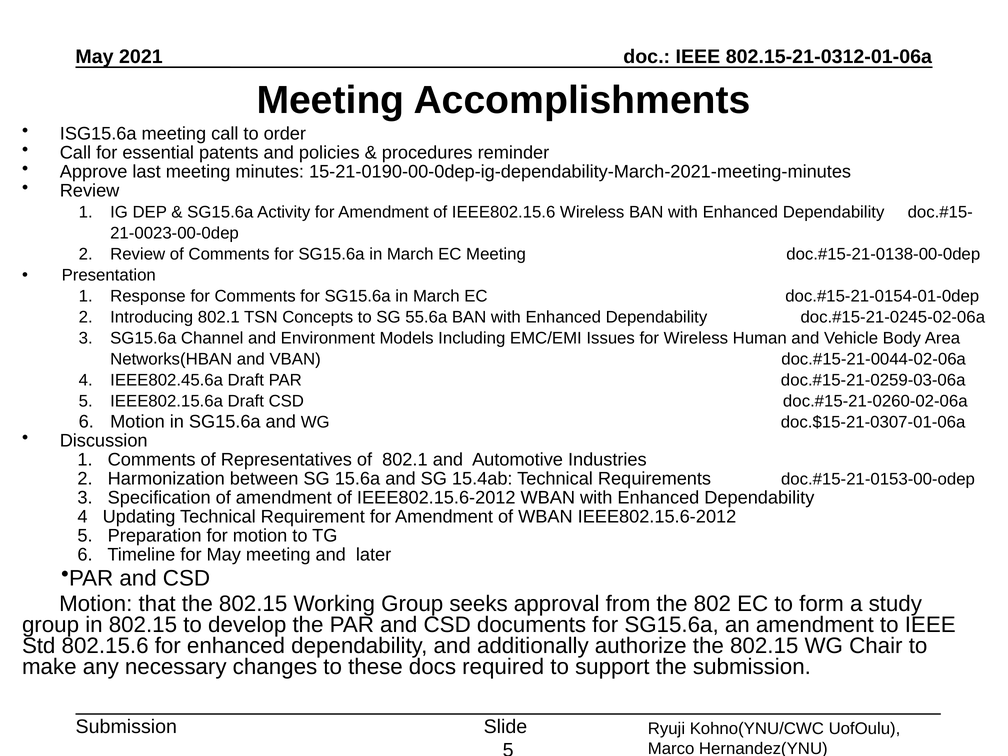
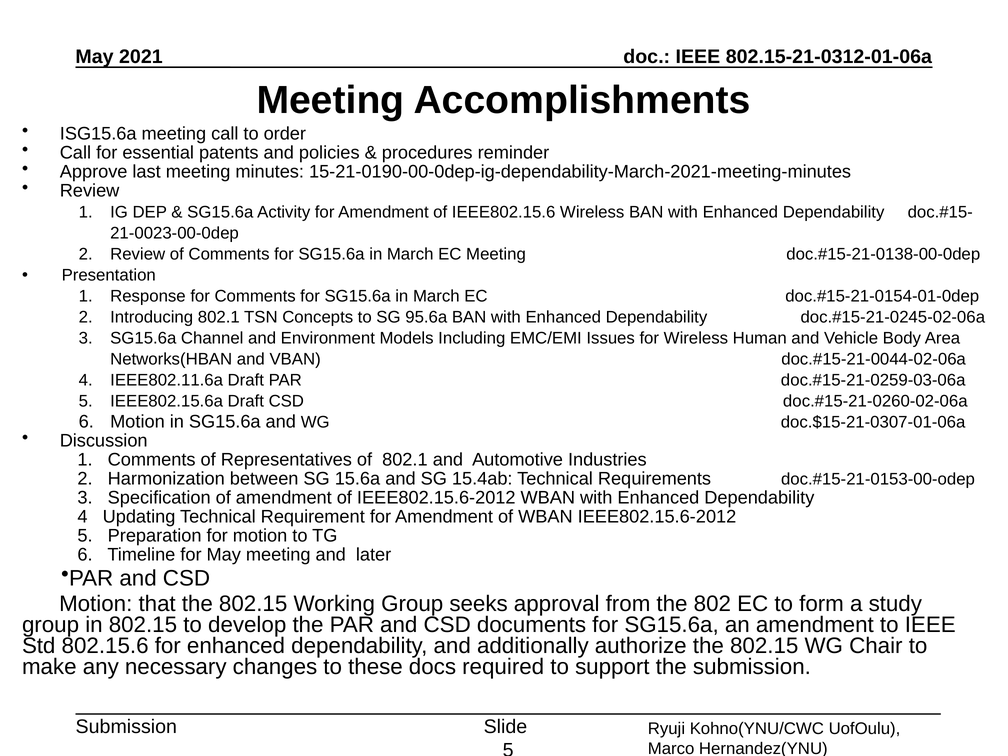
55.6a: 55.6a -> 95.6a (426, 317)
IEEE802.45.6a: IEEE802.45.6a -> IEEE802.11.6a (167, 380)
